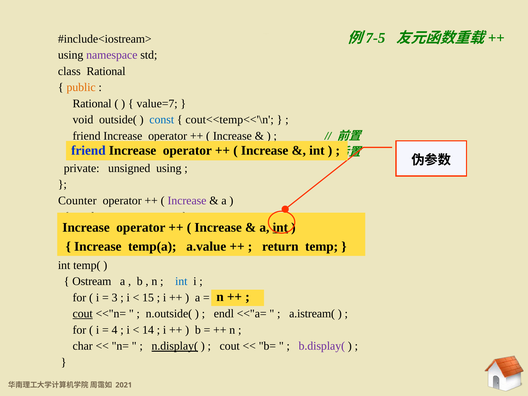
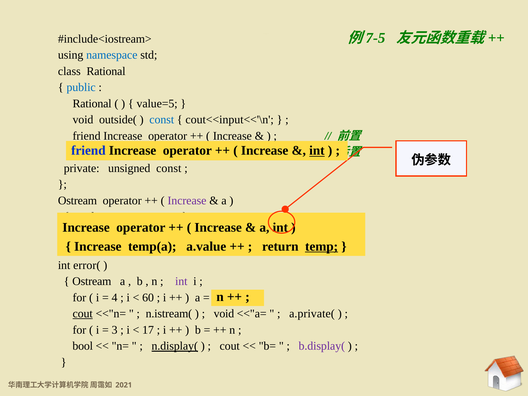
namespace colour: purple -> blue (112, 55)
public colour: orange -> blue (81, 87)
value=7: value=7 -> value=5 (157, 104)
cout<<temp<<'\n: cout<<temp<<'\n -> cout<<input<<'\n (230, 120)
int underline: none -> present (317, 151)
unsigned using: using -> const (169, 168)
Counter: Counter -> Ostream (77, 201)
int underline: present -> none (280, 227)
temp underline: none -> present (322, 246)
temp(: temp( -> error( (87, 265)
int colour: blue -> purple (181, 281)
3: 3 -> 4 (115, 298)
15: 15 -> 60 (148, 298)
n.outside(: n.outside( -> n.istream( (169, 314)
endl: endl -> void (224, 314)
a.istream(: a.istream( -> a.private( (312, 314)
4: 4 -> 3 (115, 330)
14: 14 -> 17 (148, 330)
char: char -> bool (83, 346)
